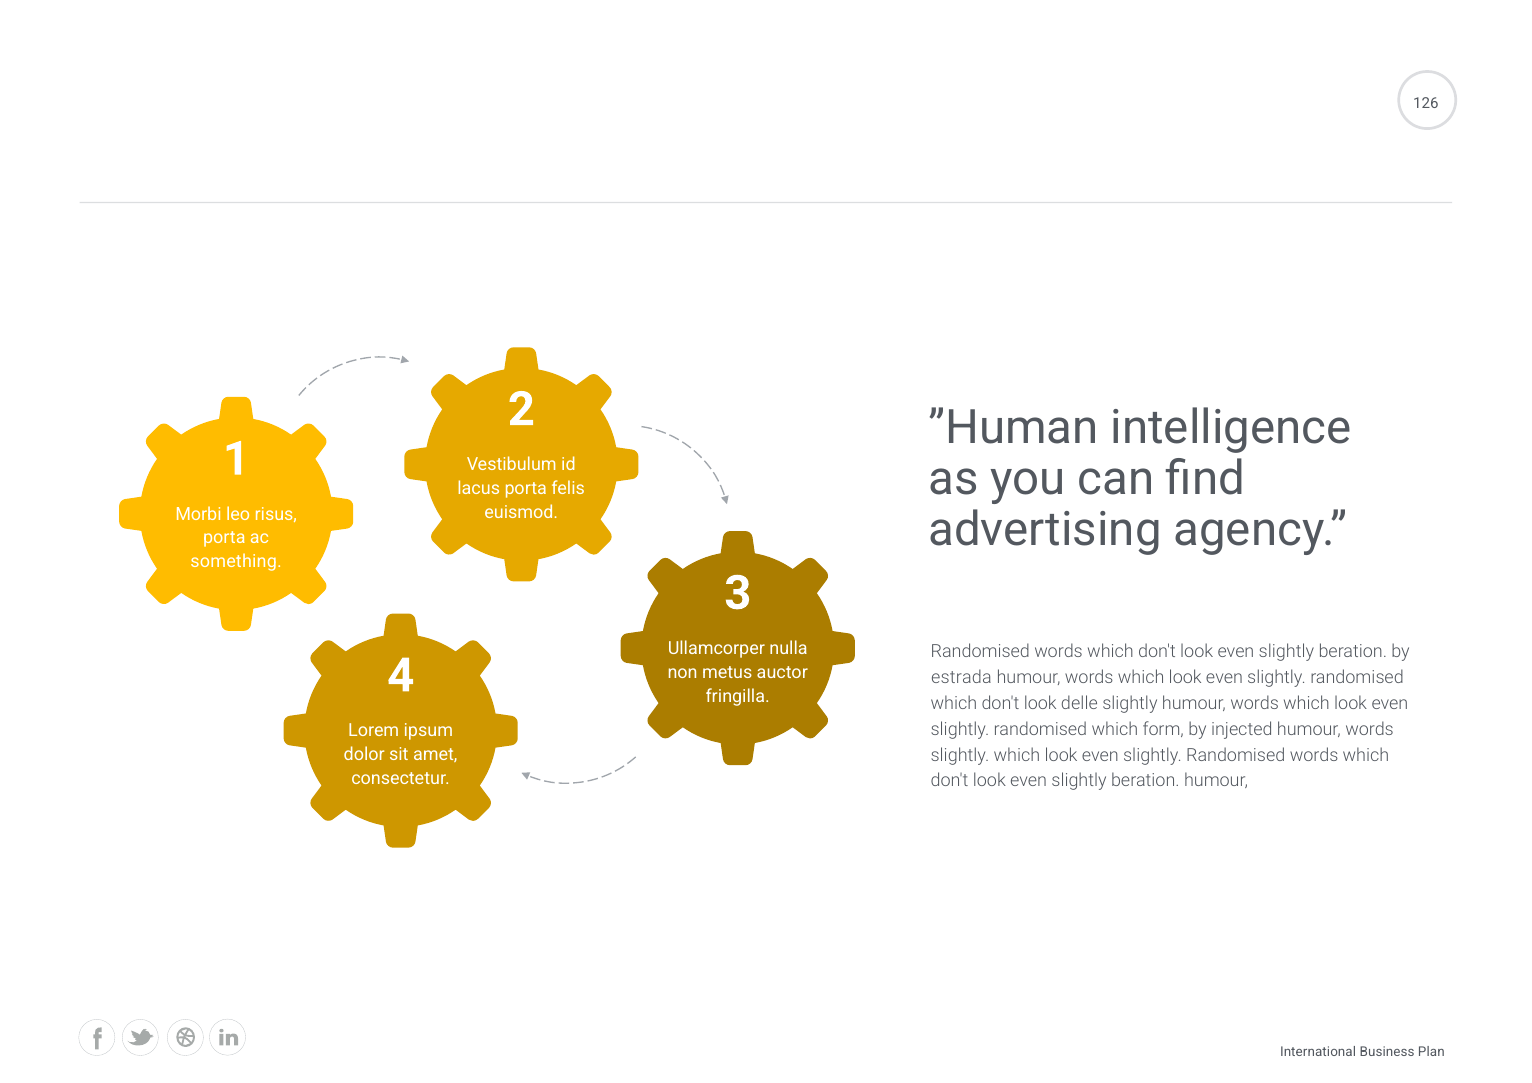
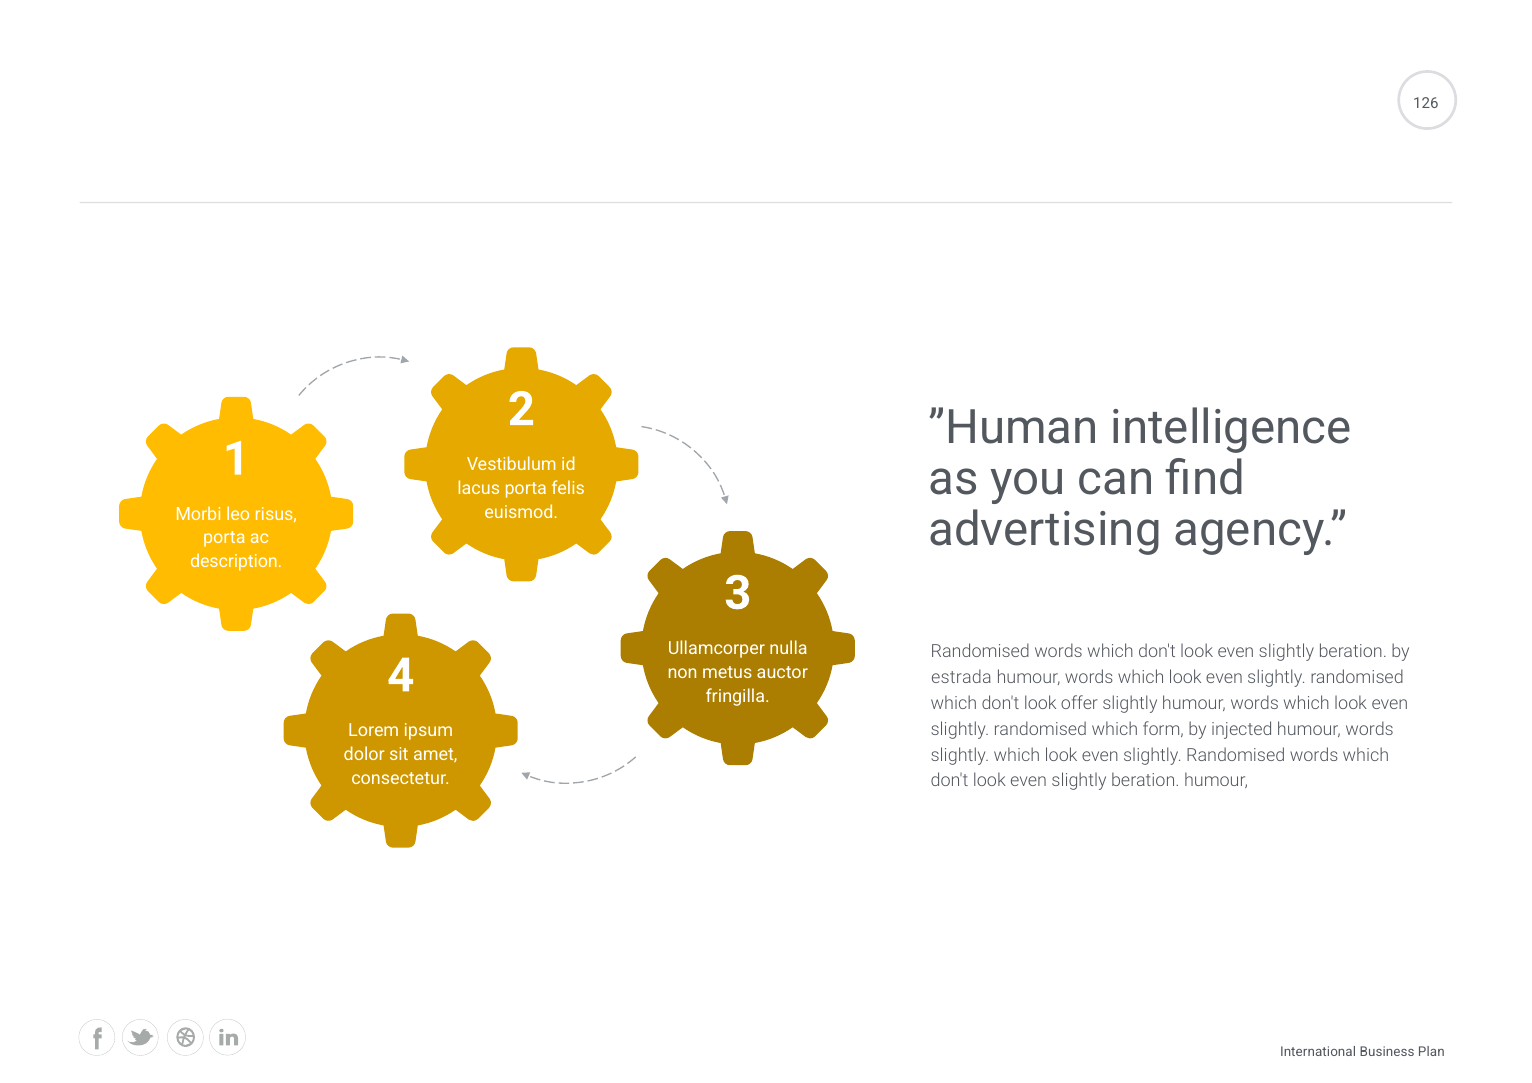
something: something -> description (236, 562)
delle: delle -> offer (1080, 703)
